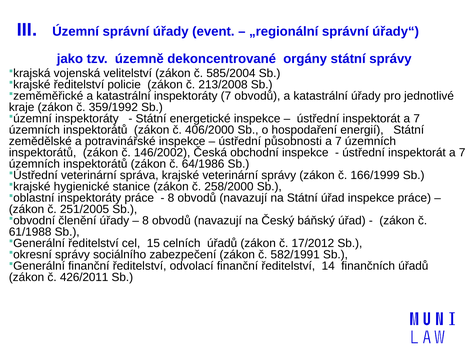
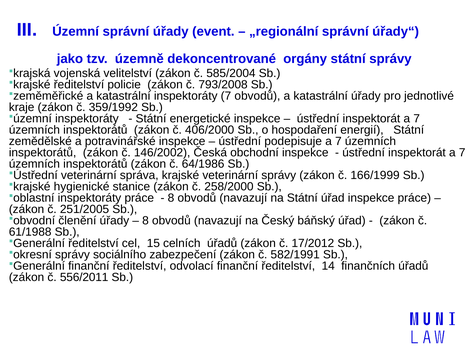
213/2008: 213/2008 -> 793/2008 (223, 84)
působnosti: působnosti -> podepisuje (293, 141)
426/2011: 426/2011 -> 556/2011 (84, 277)
